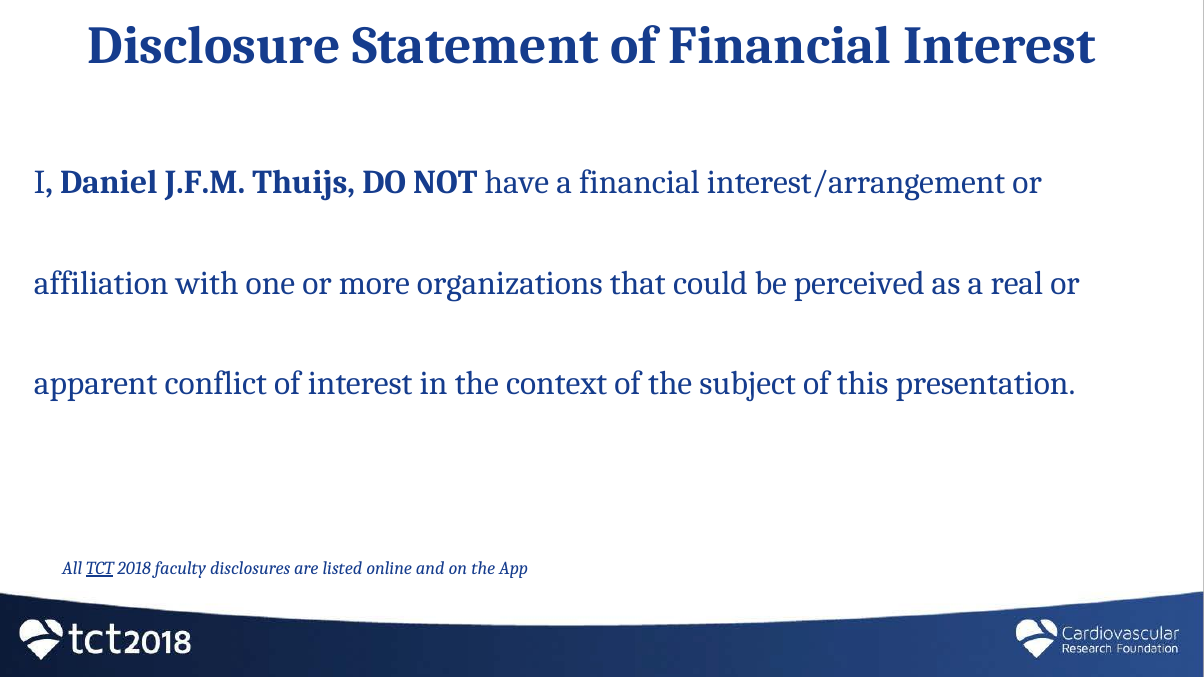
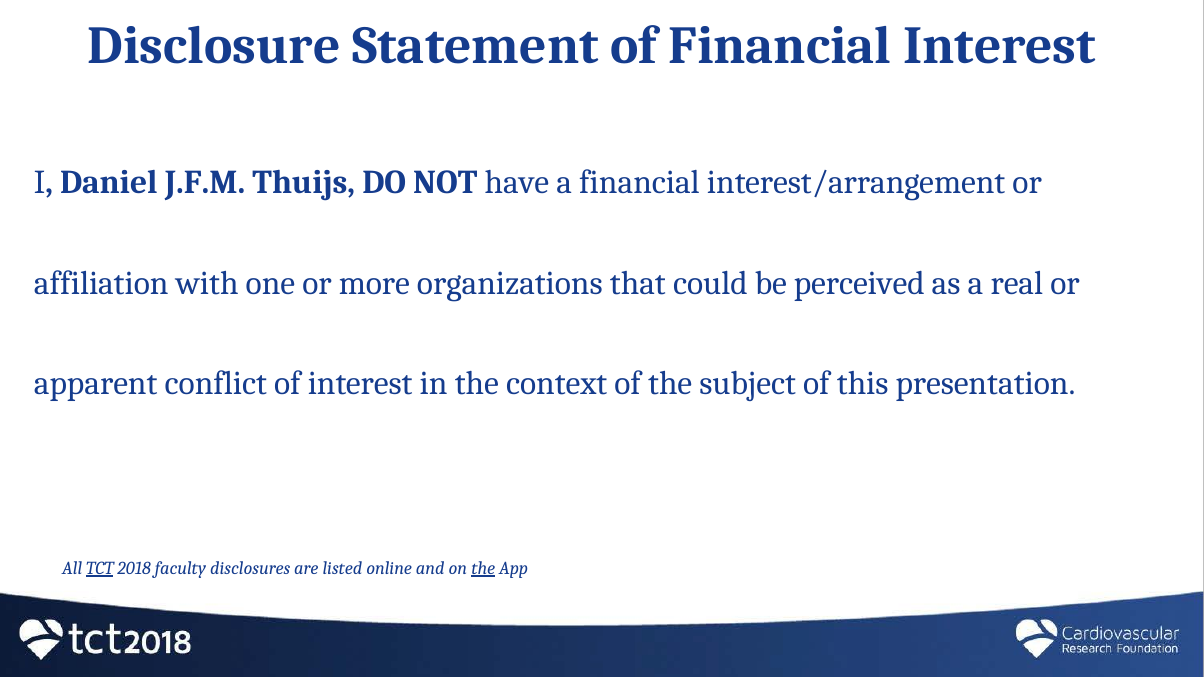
the underline: none -> present (483, 568)
